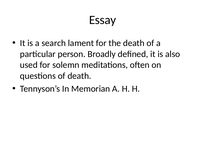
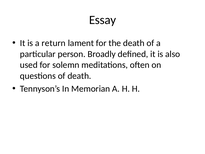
search: search -> return (54, 43)
